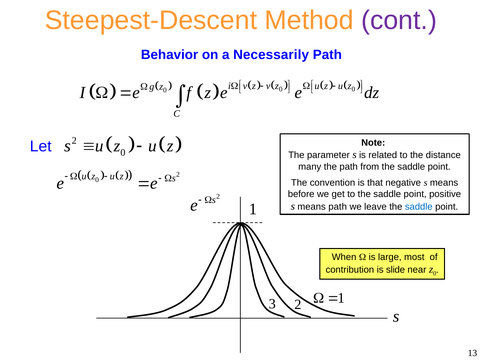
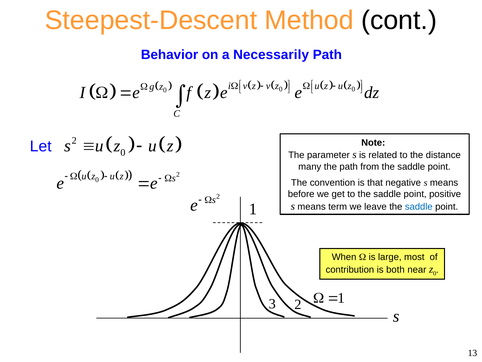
cont colour: purple -> black (399, 20)
means path: path -> term (338, 206)
slide: slide -> both (395, 269)
